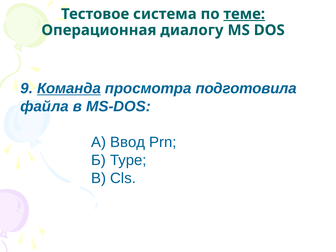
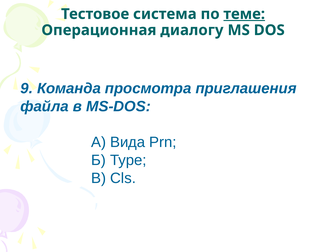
Команда underline: present -> none (69, 88)
подготовила: подготовила -> приглашения (246, 88)
Ввод: Ввод -> Вида (128, 142)
